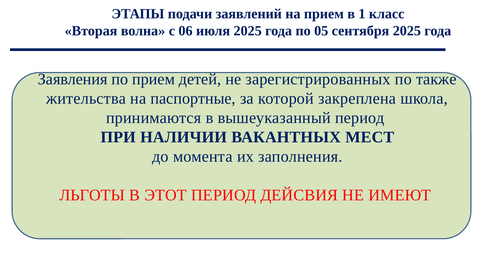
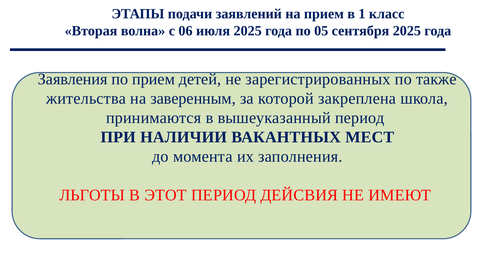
паспортные: паспортные -> заверенным (193, 98)
